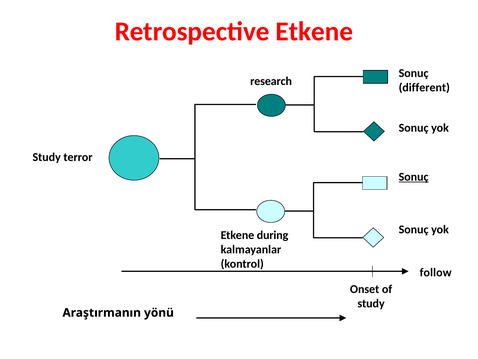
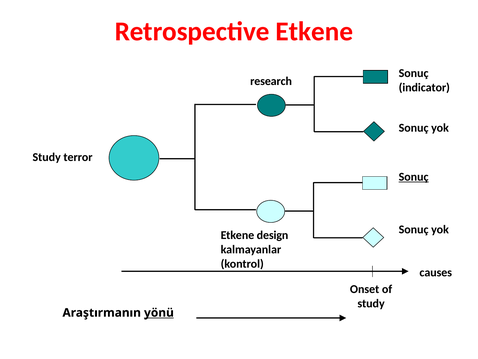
different: different -> indicator (424, 88)
during: during -> design (273, 235)
follow: follow -> causes (436, 272)
yönü underline: none -> present (159, 312)
